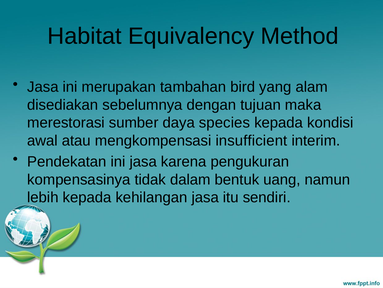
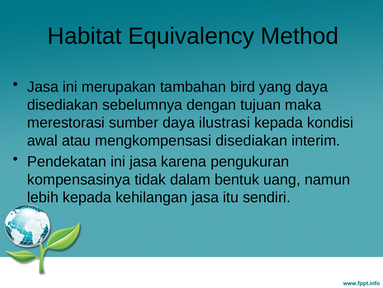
yang alam: alam -> daya (312, 87)
species: species -> ilustrasi (224, 122)
mengkompensasi insufficient: insufficient -> disediakan (251, 140)
